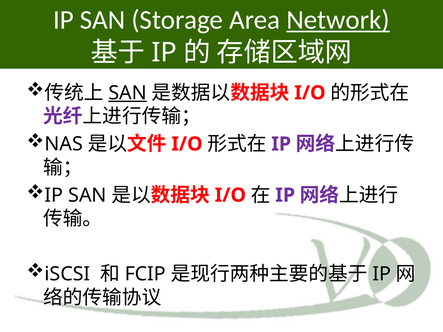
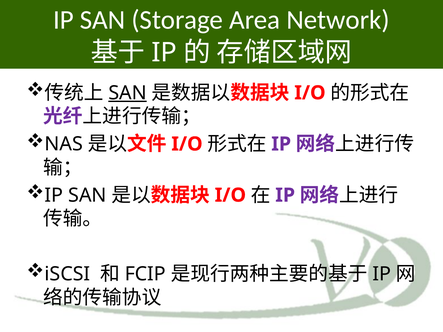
Network underline: present -> none (338, 20)
